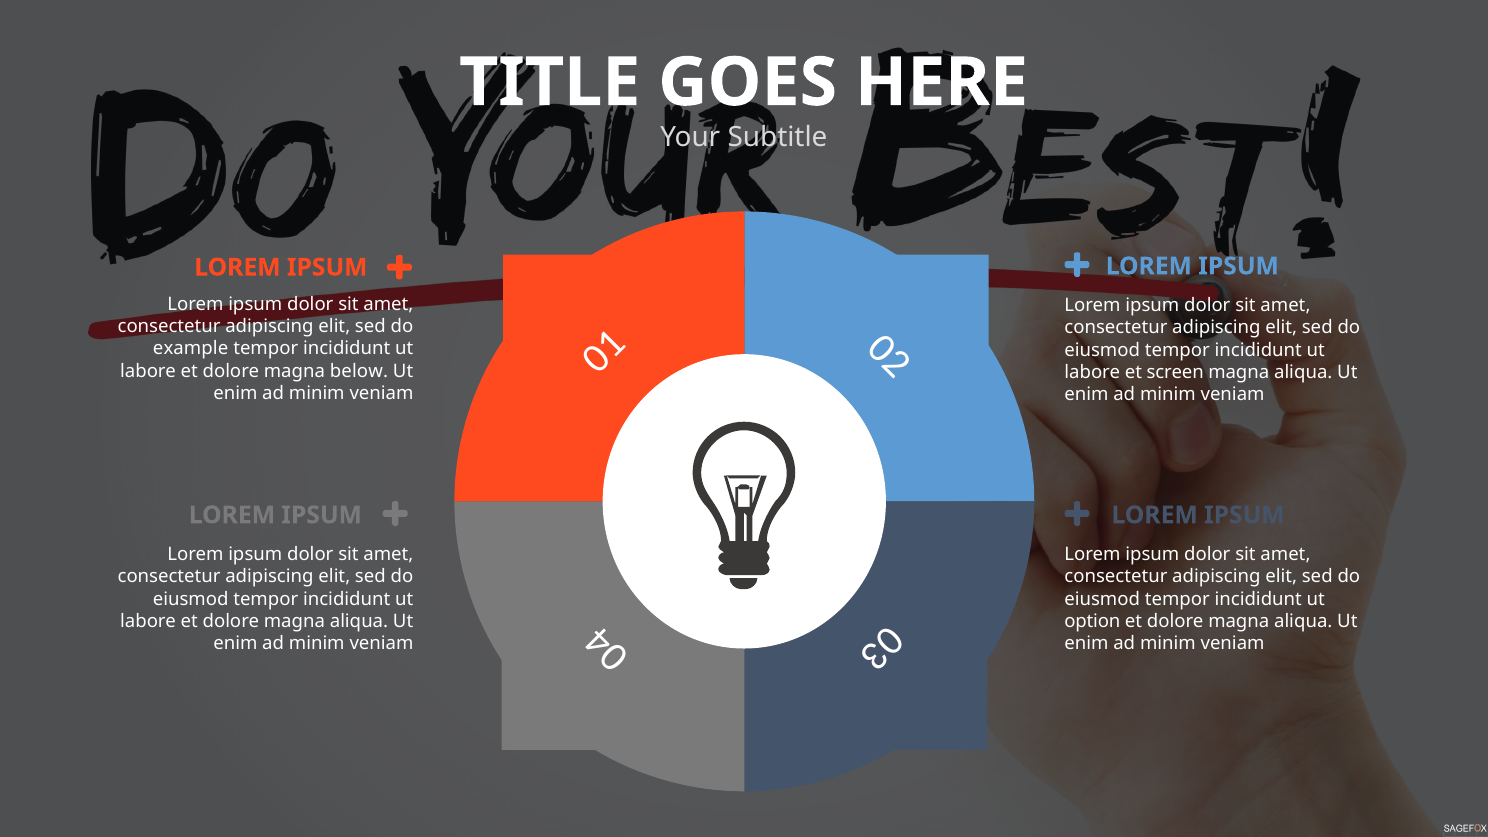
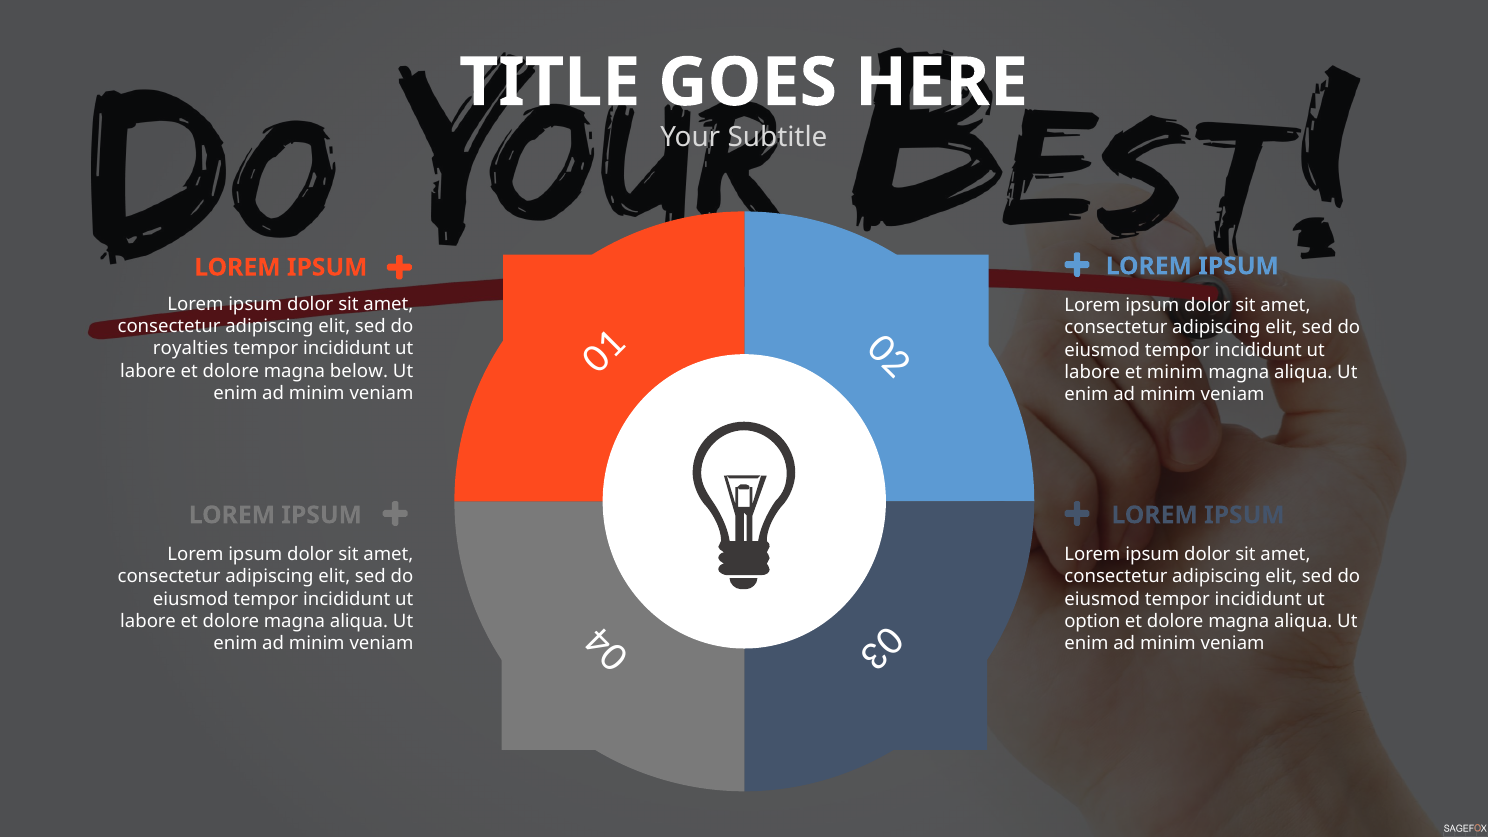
example: example -> royalties (191, 349)
et screen: screen -> minim (1175, 372)
